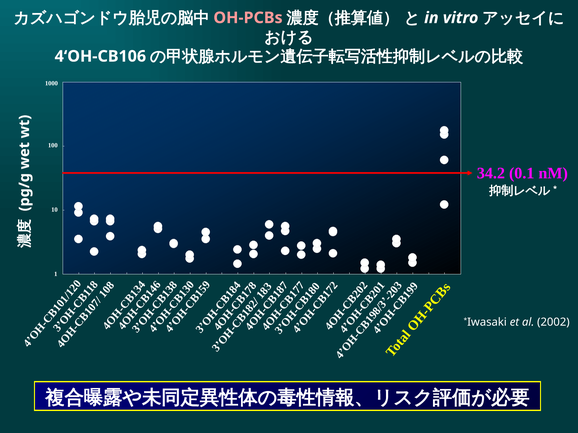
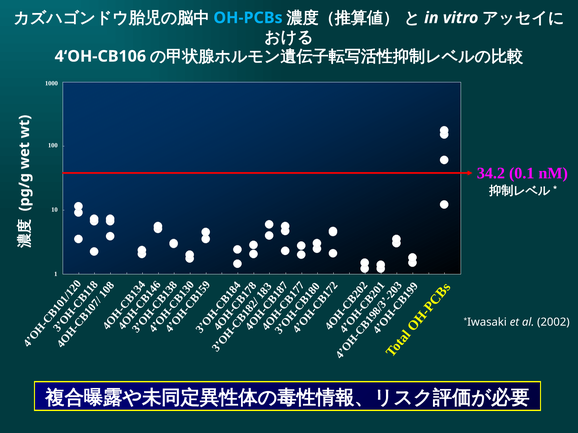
OH-PCBs colour: pink -> light blue (248, 18)
